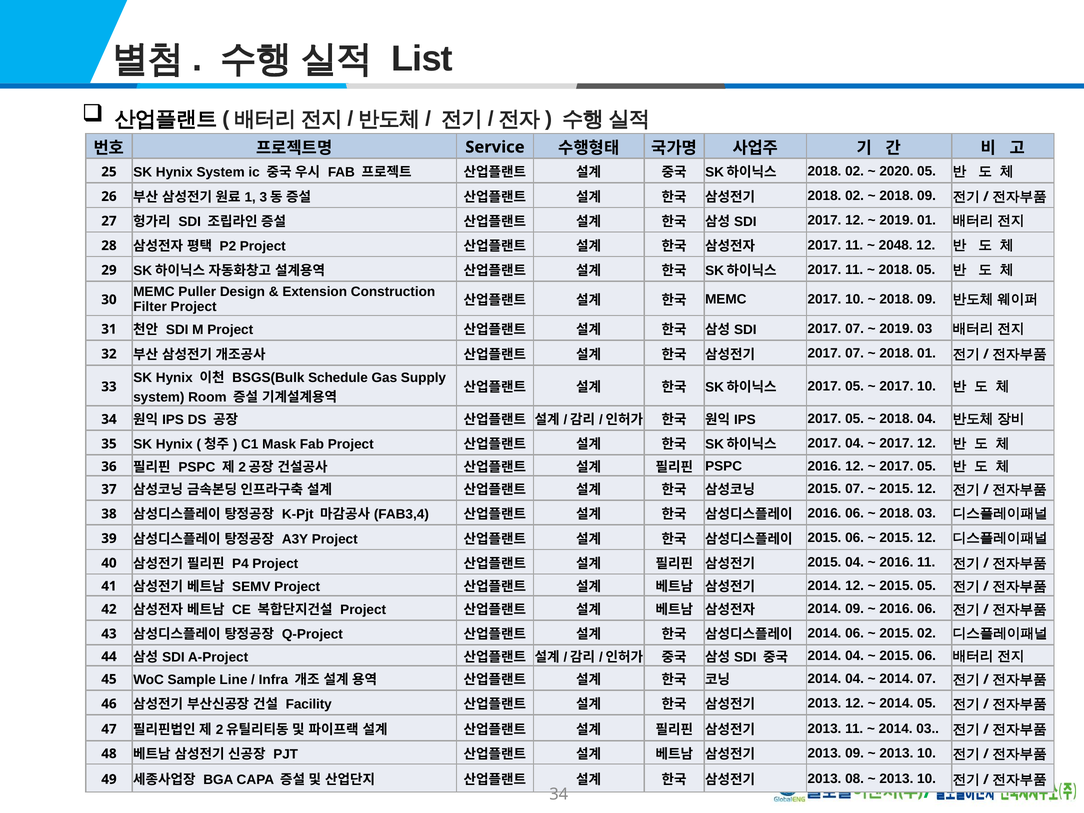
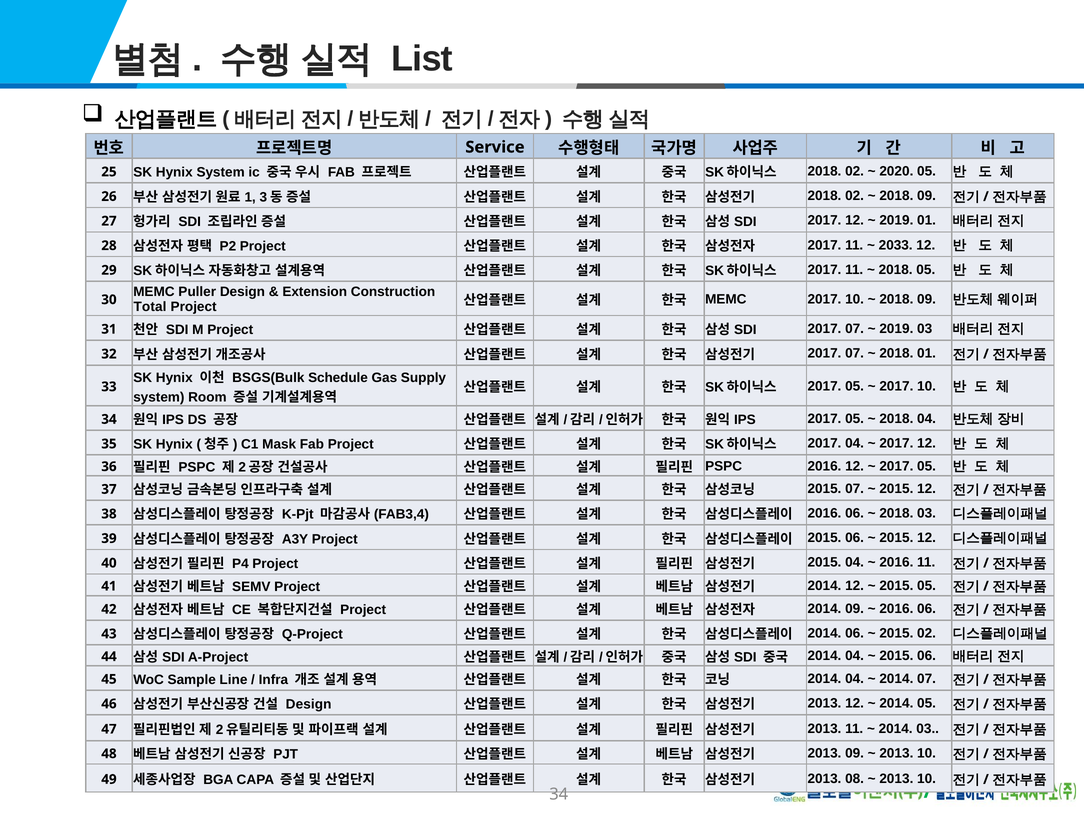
2048: 2048 -> 2033 (896, 245)
Filter: Filter -> Total (150, 307)
Facility: Facility -> Design (309, 704)
